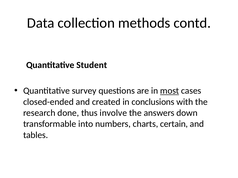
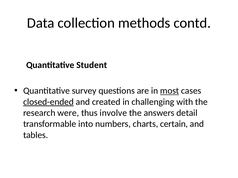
closed-ended underline: none -> present (48, 102)
conclusions: conclusions -> challenging (153, 102)
done: done -> were (68, 113)
down: down -> detail (187, 113)
